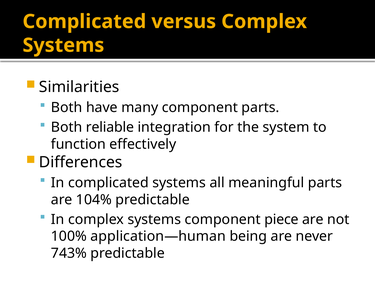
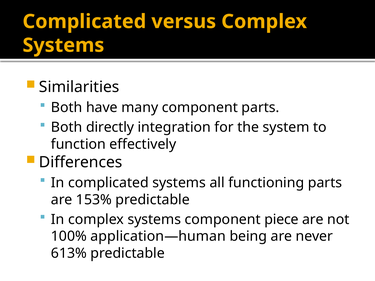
reliable: reliable -> directly (110, 127)
meaningful: meaningful -> functioning (266, 183)
104%: 104% -> 153% (94, 200)
743%: 743% -> 613% (69, 253)
